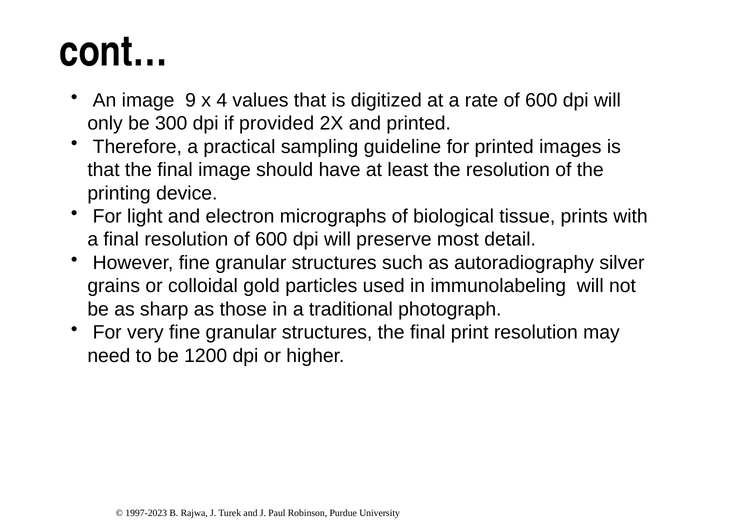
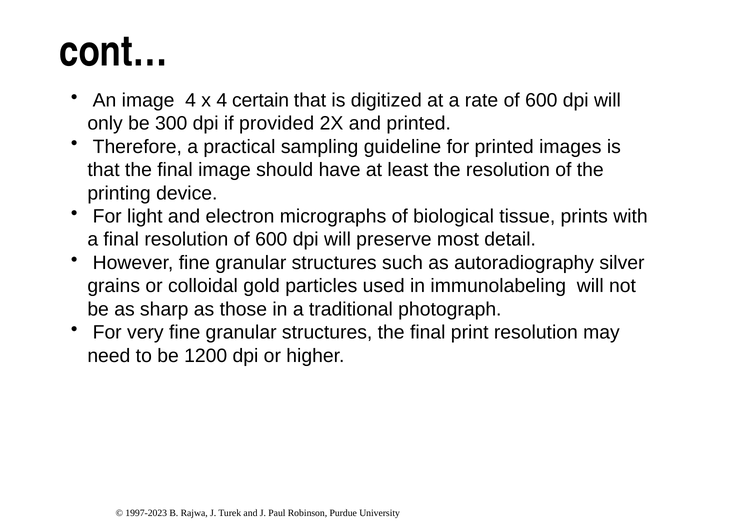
image 9: 9 -> 4 (191, 100)
values: values -> certain (261, 100)
